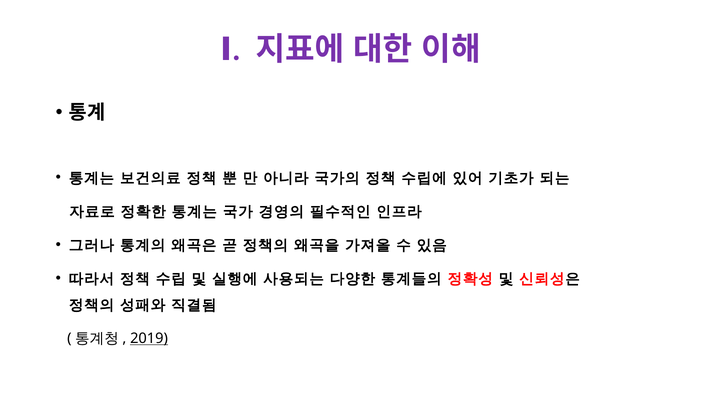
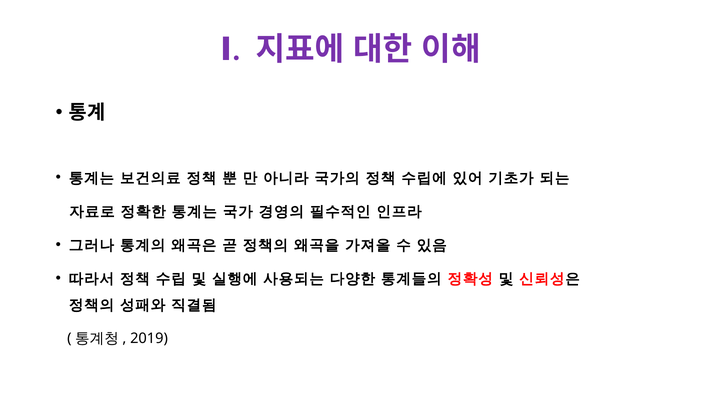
2019 underline: present -> none (149, 339)
